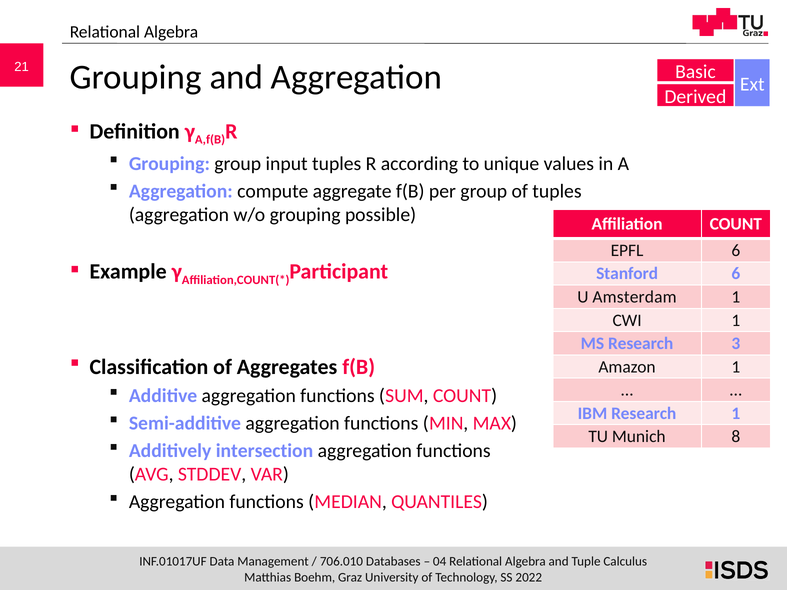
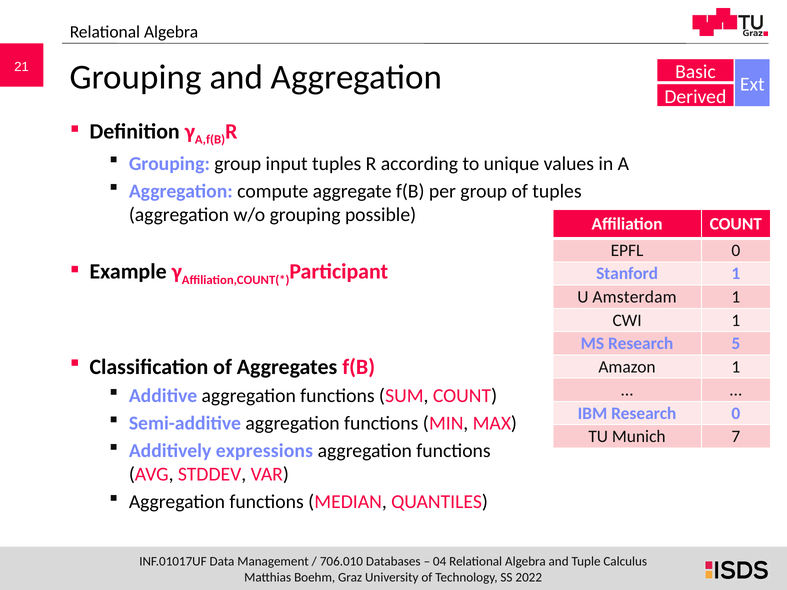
EPFL 6: 6 -> 0 (736, 251)
Stanford 6: 6 -> 1 (736, 274)
3: 3 -> 5 (736, 344)
Research 1: 1 -> 0 (736, 413)
8: 8 -> 7 (736, 437)
intersection: intersection -> expressions (264, 451)
